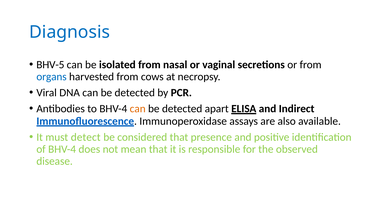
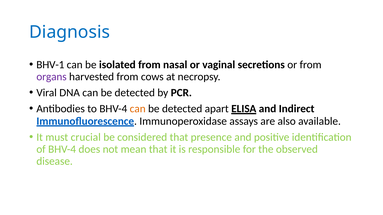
BHV-5: BHV-5 -> BHV-1 (50, 65)
organs colour: blue -> purple (52, 77)
detect: detect -> crucial (86, 137)
